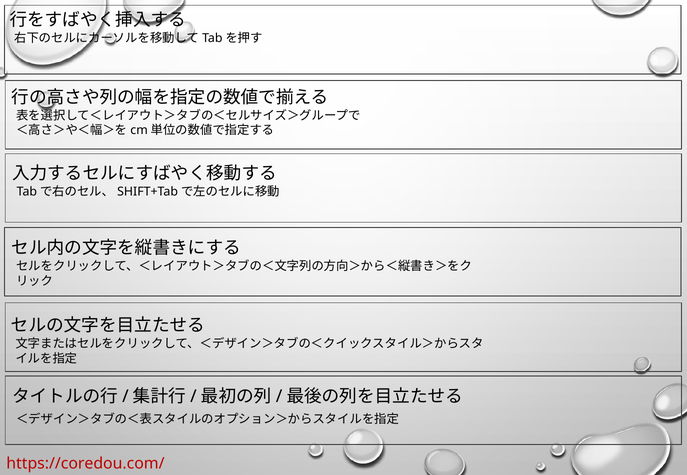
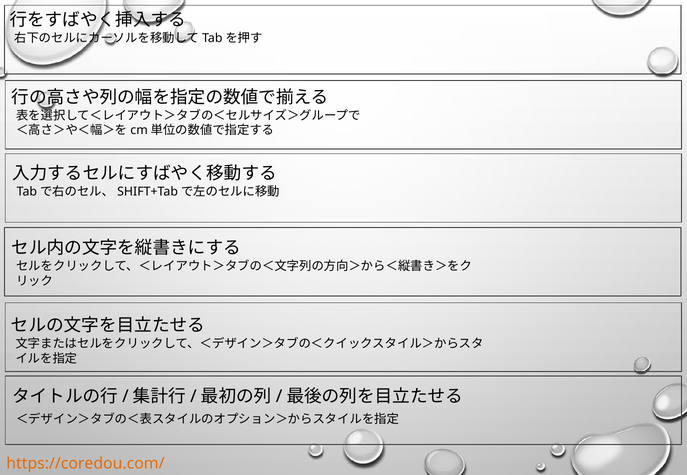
https://coredou.com/ colour: red -> orange (85, 464)
